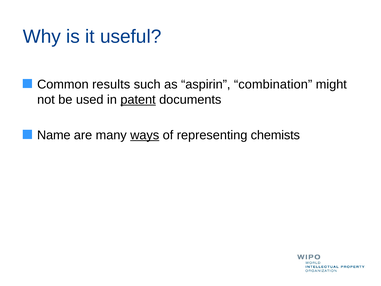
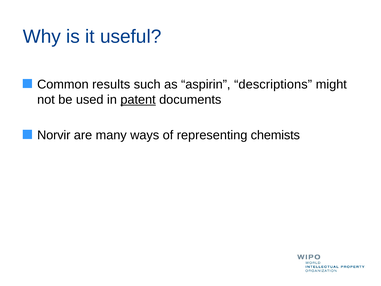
combination: combination -> descriptions (273, 84)
Name: Name -> Norvir (54, 135)
ways underline: present -> none (145, 135)
